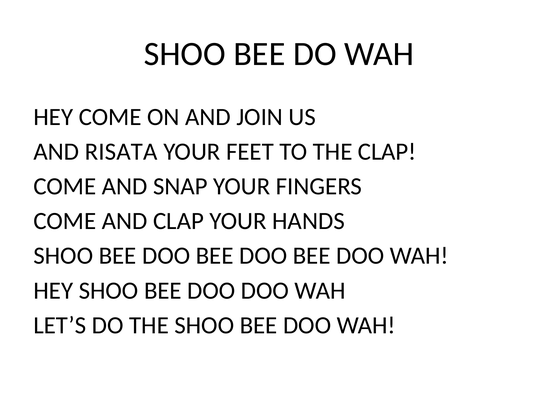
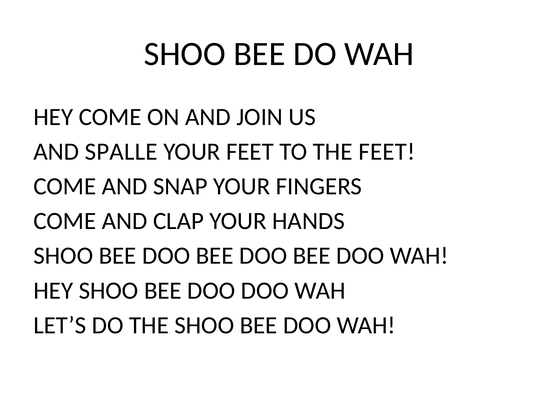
RISATA: RISATA -> SPALLE (121, 152)
THE CLAP: CLAP -> FEET (387, 152)
